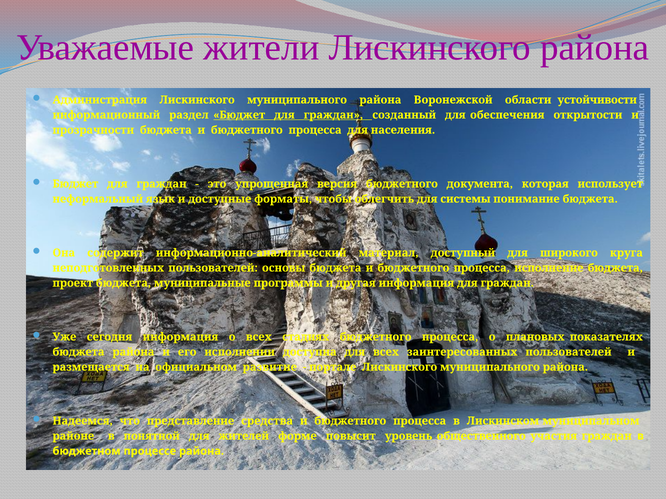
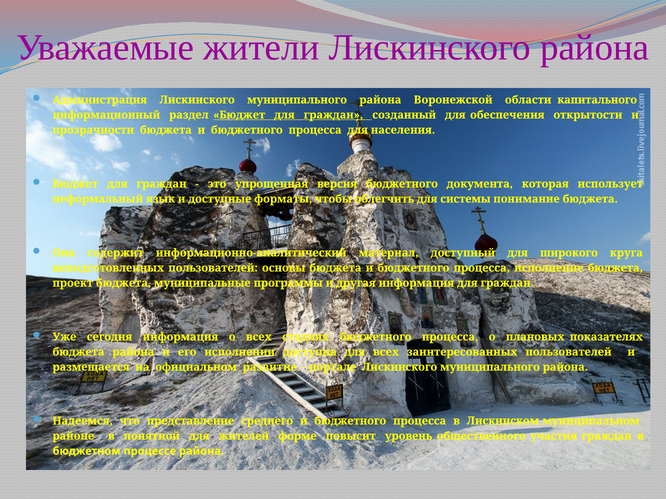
устойчивости: устойчивости -> капитального (597, 100)
средства: средства -> среднего (267, 421)
